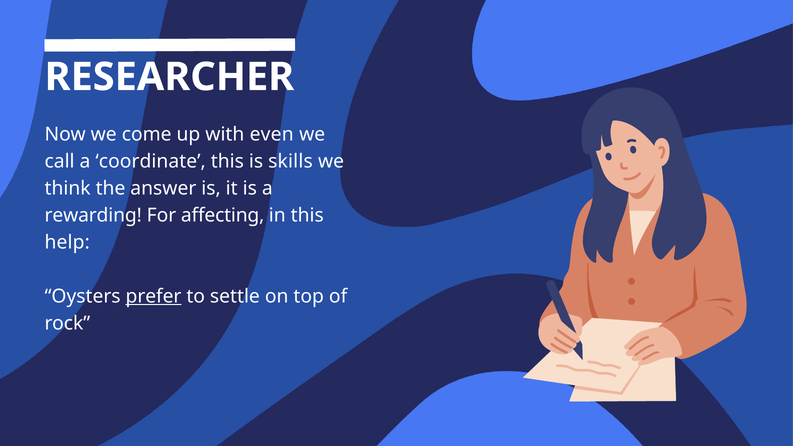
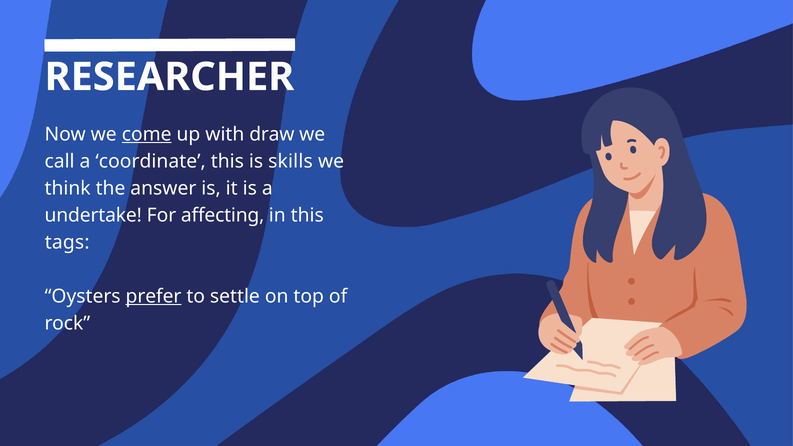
come underline: none -> present (147, 134)
even: even -> draw (272, 134)
rewarding: rewarding -> undertake (93, 215)
help: help -> tags (67, 242)
